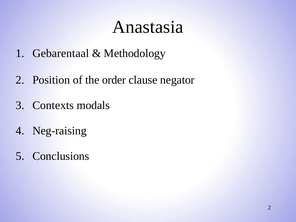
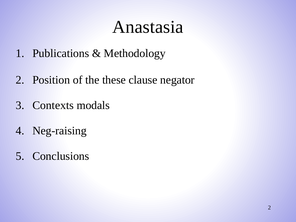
Gebarentaal: Gebarentaal -> Publications (61, 53)
order: order -> these (114, 80)
